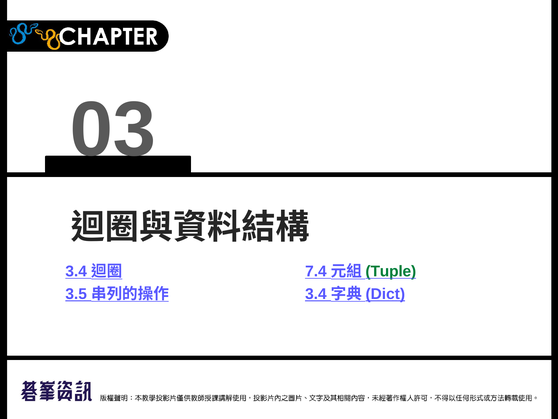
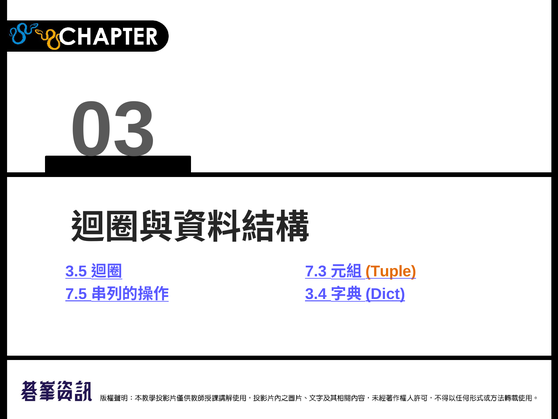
3.4: 3.4 -> 3.5 (76, 271)
7.4: 7.4 -> 7.3 (316, 271)
Tuple colour: green -> orange (391, 271)
3.5: 3.5 -> 7.5 (76, 294)
